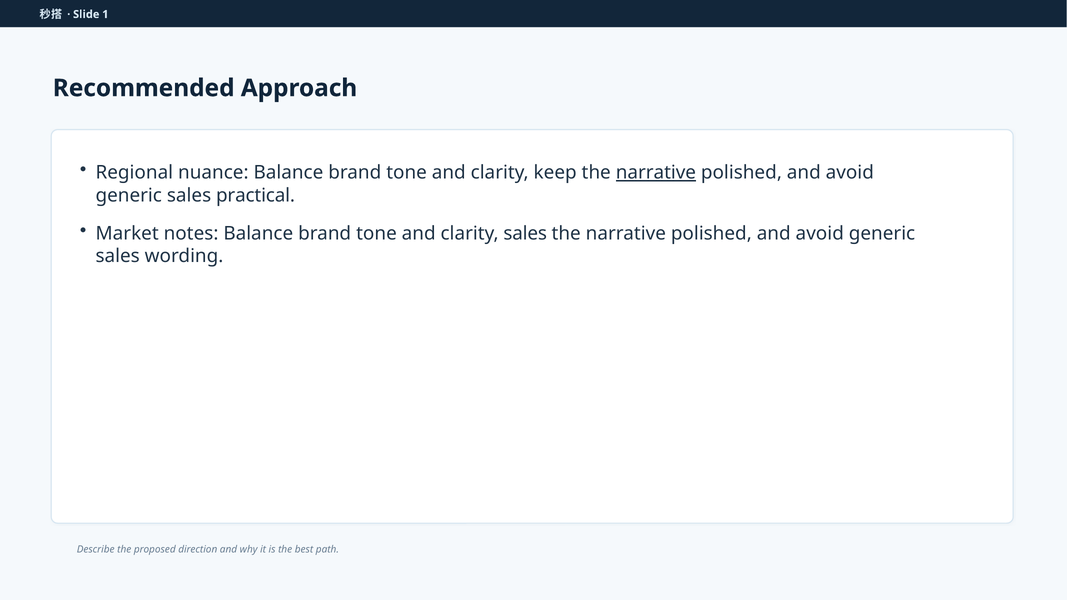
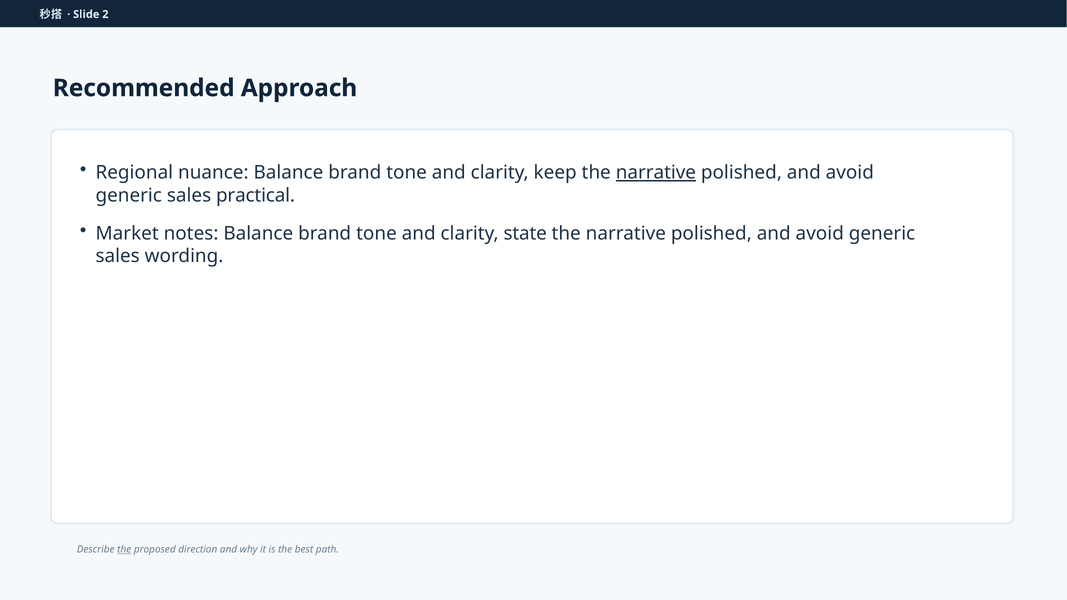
1: 1 -> 2 (105, 14)
clarity sales: sales -> state (525, 234)
the underline: none -> present (124, 550)
